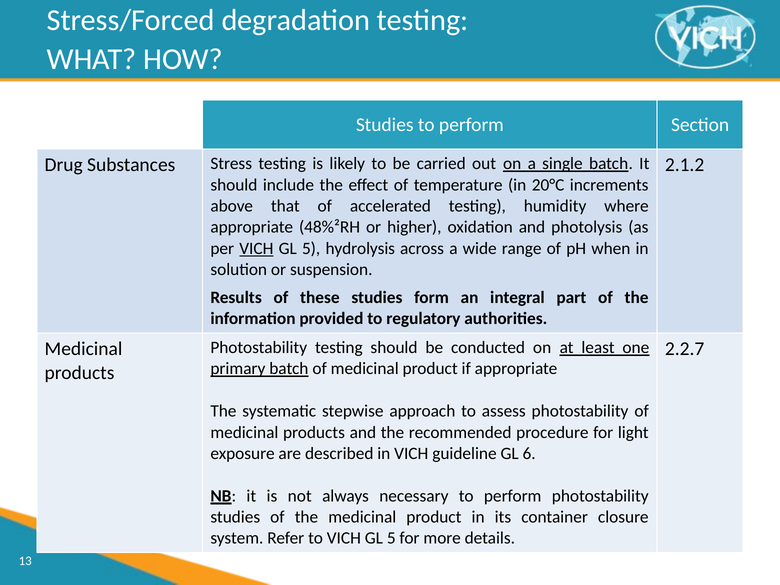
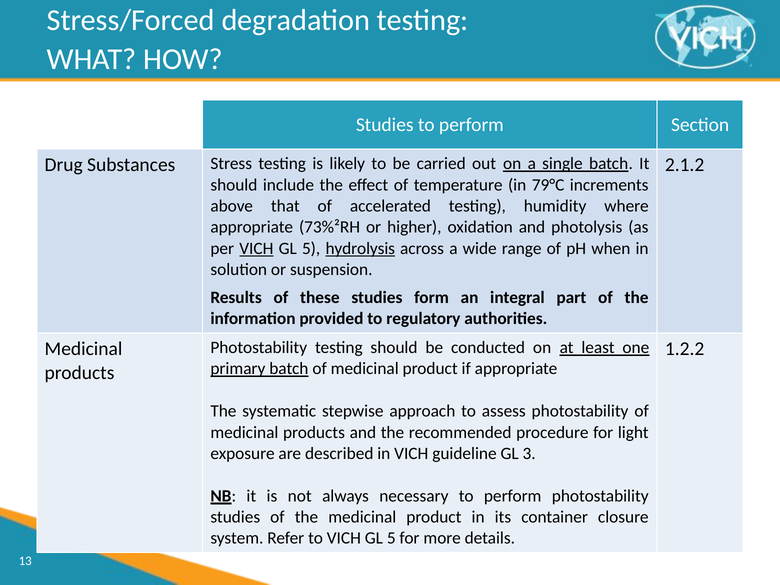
20°C: 20°C -> 79°C (548, 185)
48%²RH: 48%²RH -> 73%²RH (330, 227)
hydrolysis underline: none -> present (360, 248)
2.2.7: 2.2.7 -> 1.2.2 (685, 349)
6: 6 -> 3 (529, 454)
